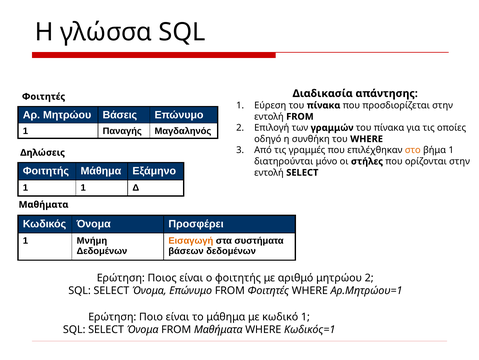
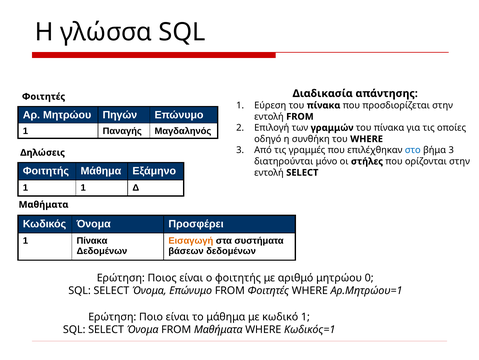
Βάσεις: Βάσεις -> Πηγών (120, 115)
στο colour: orange -> blue (413, 150)
βήμα 1: 1 -> 3 (451, 150)
1 Μνήμη: Μνήμη -> Πίνακα (92, 240)
μητρώου 2: 2 -> 0 (369, 277)
